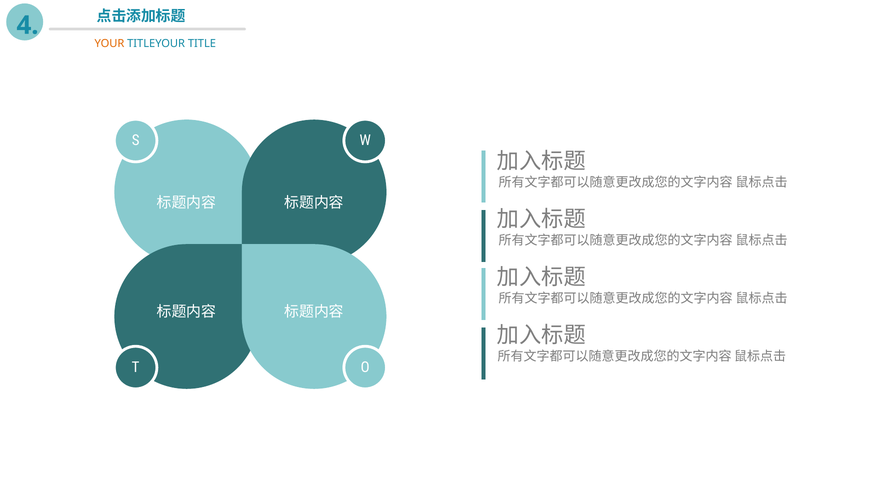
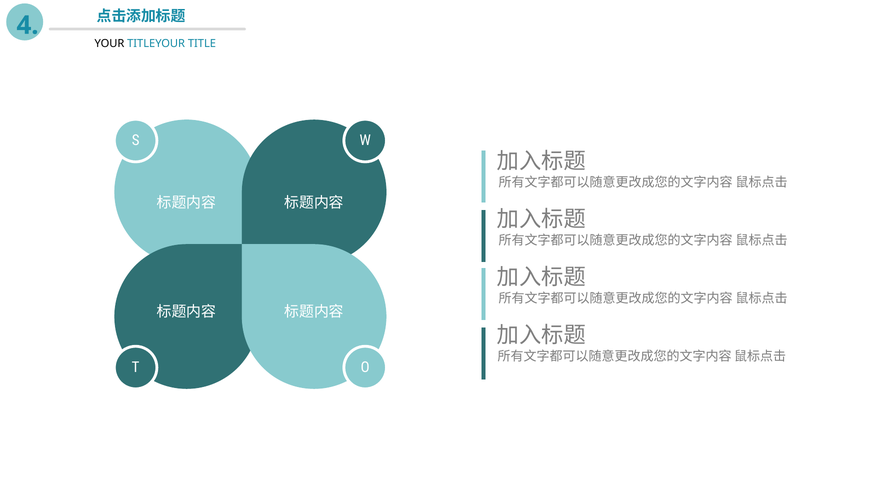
YOUR colour: orange -> black (109, 44)
